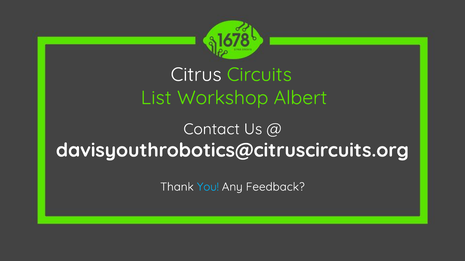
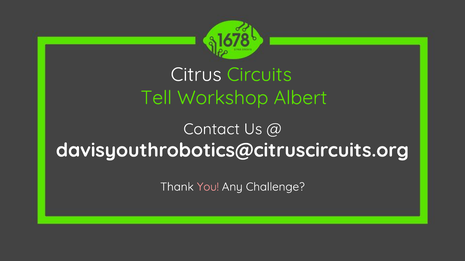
List: List -> Tell (156, 98)
You colour: light blue -> pink (208, 187)
Feedback: Feedback -> Challenge (275, 187)
